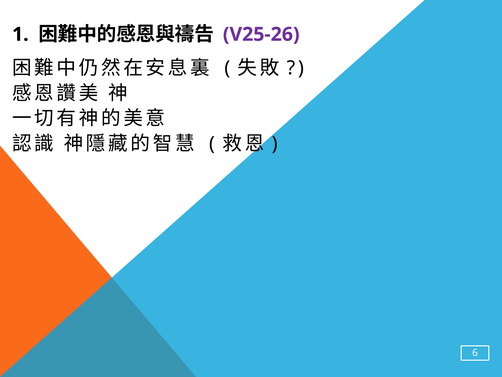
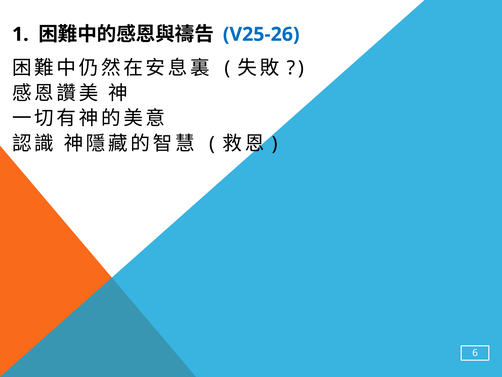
V25-26 colour: purple -> blue (261, 34)
